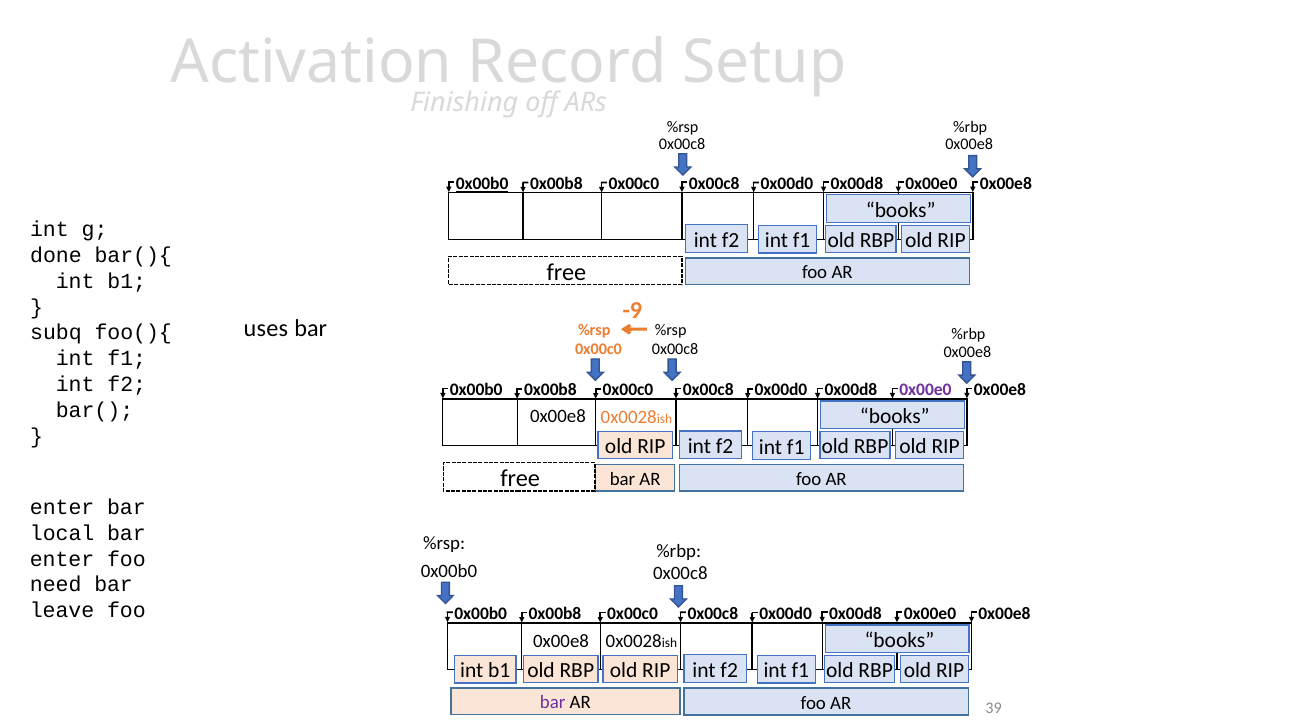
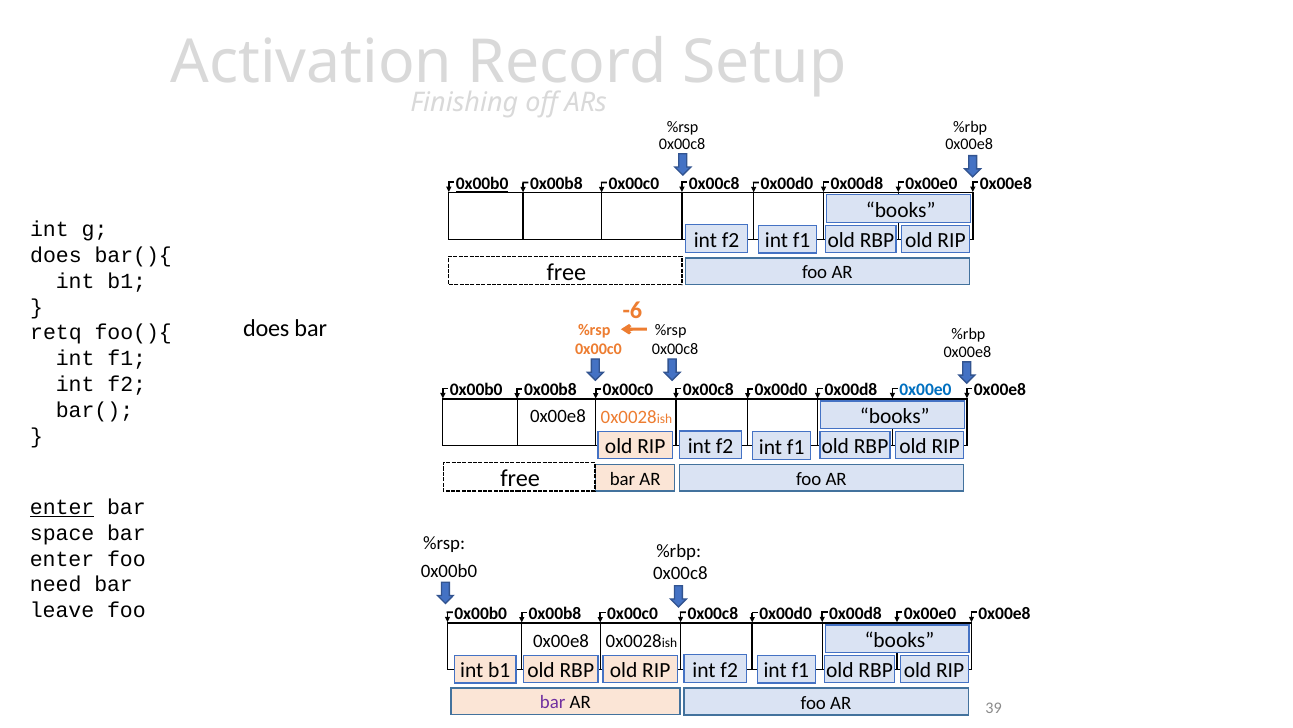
done: done -> does (56, 255)
-9: -9 -> -6 (632, 310)
uses: uses -> does (266, 329)
subq: subq -> retq (56, 333)
0x00e0 colour: purple -> blue (925, 389)
enter underline: none -> present (62, 507)
local: local -> space (62, 533)
